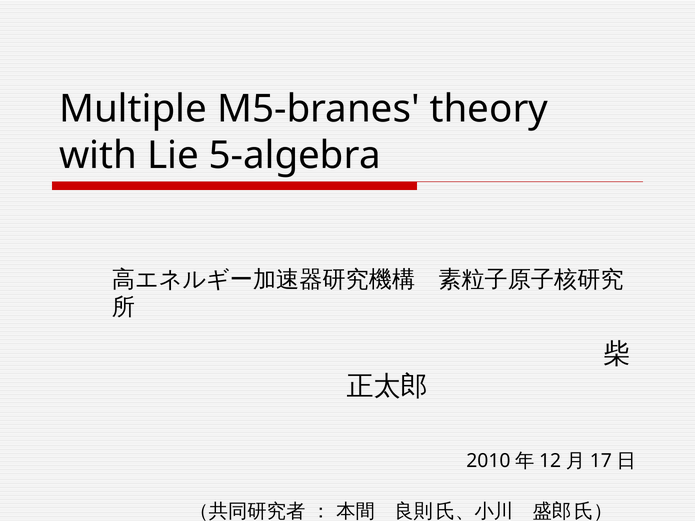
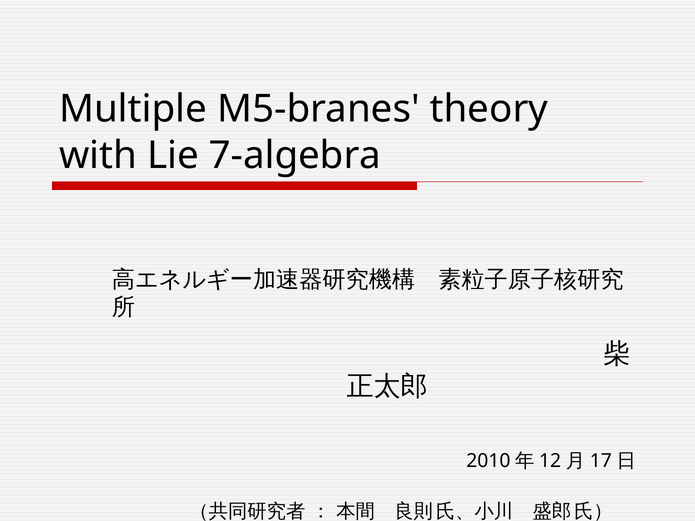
5-algebra: 5-algebra -> 7-algebra (295, 156)
